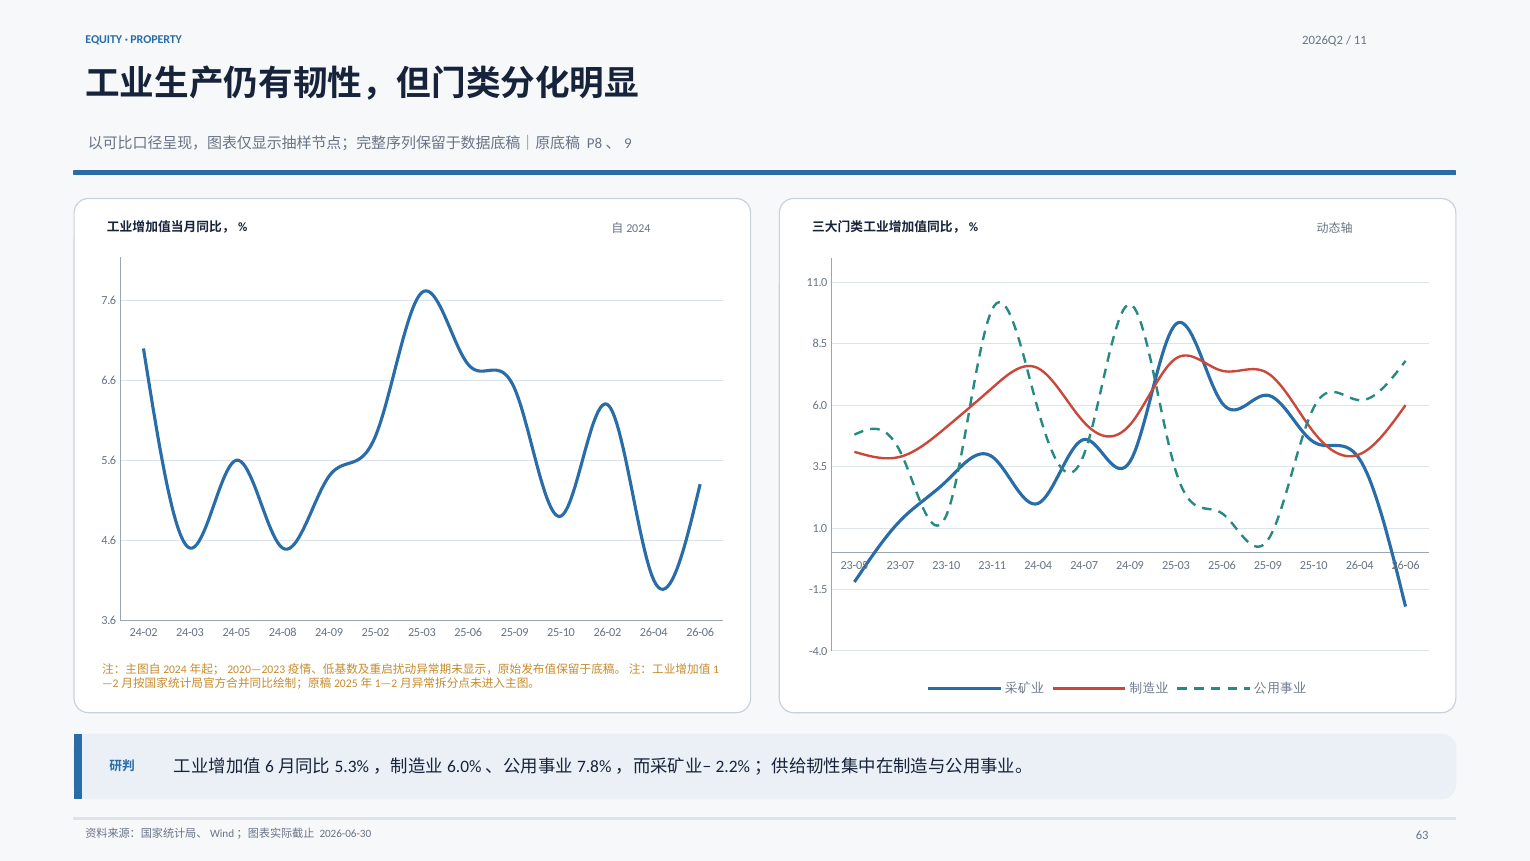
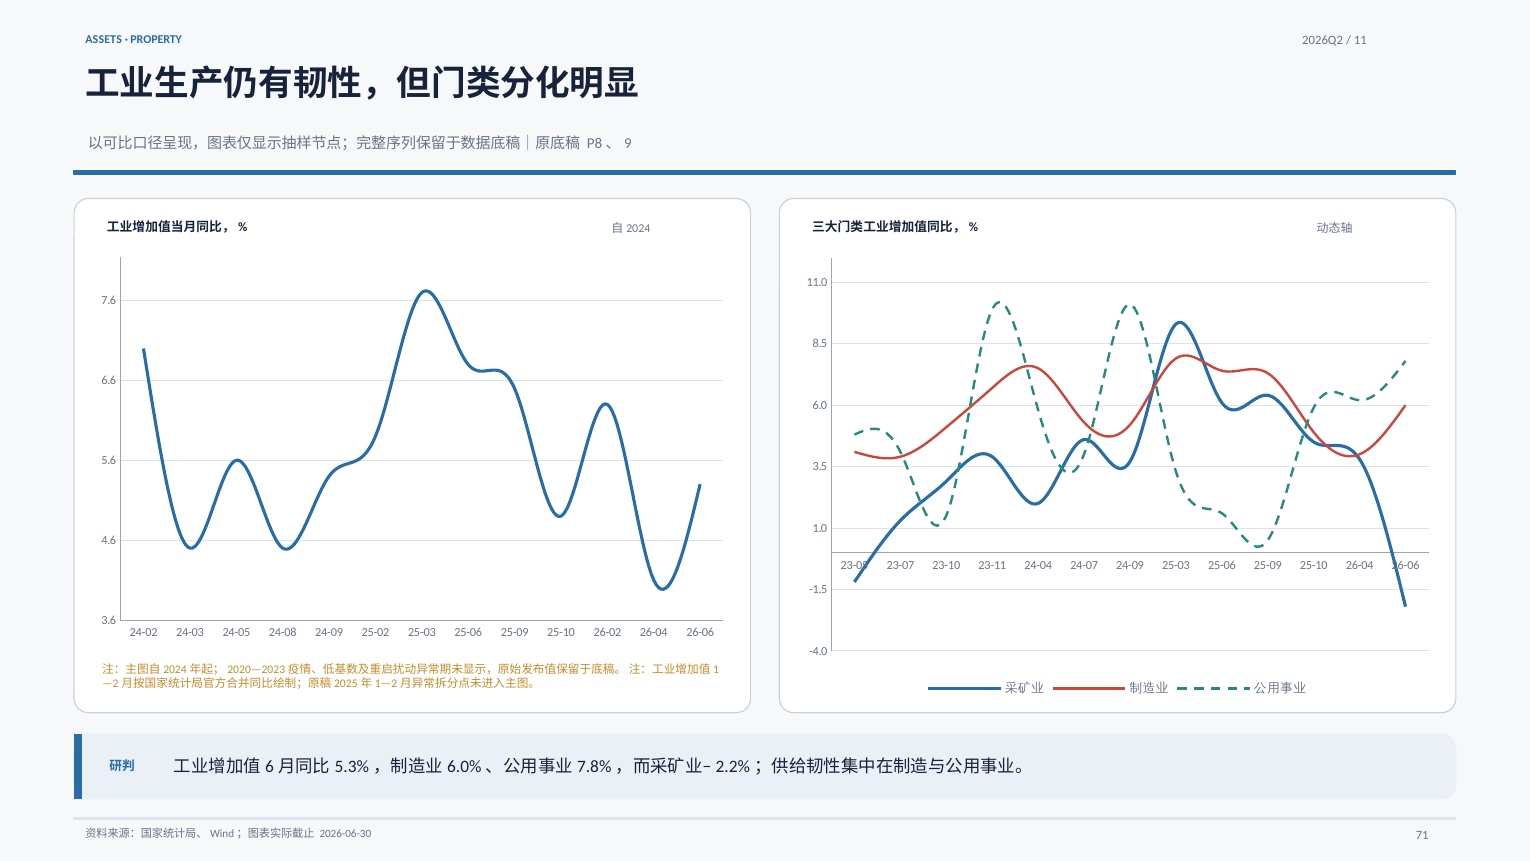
EQUITY: EQUITY -> ASSETS (104, 39)
63: 63 -> 71 (1422, 835)
